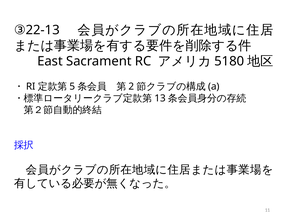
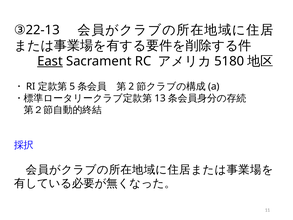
East underline: none -> present (50, 61)
